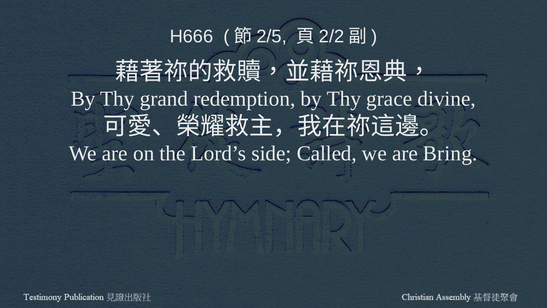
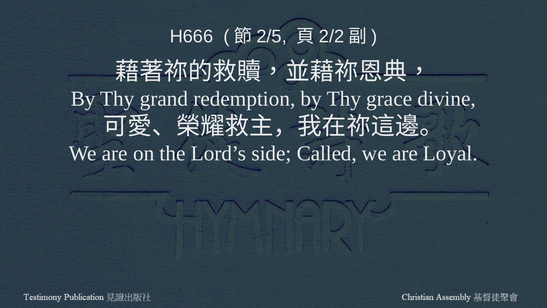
Bring: Bring -> Loyal (450, 153)
